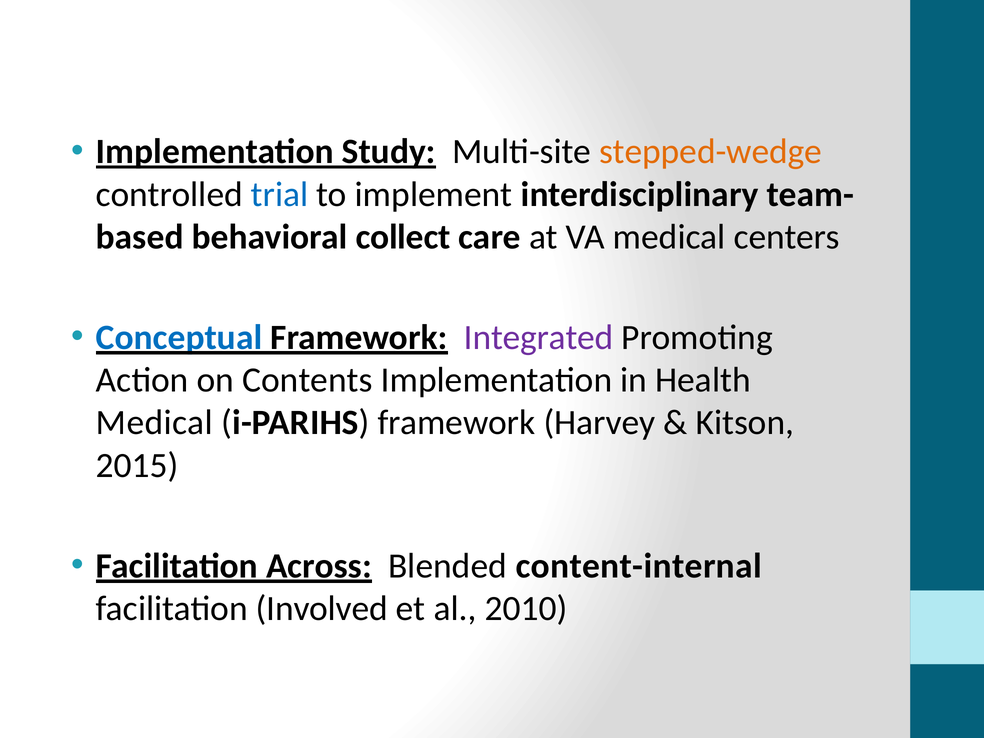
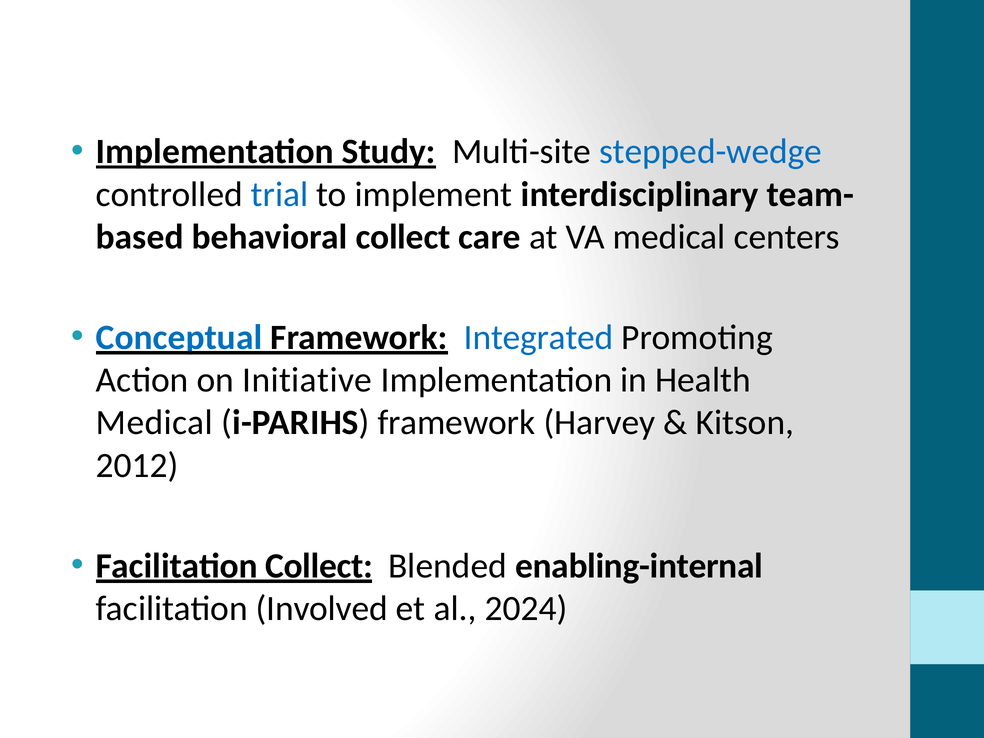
stepped-wedge colour: orange -> blue (711, 152)
Integrated colour: purple -> blue (539, 338)
Contents: Contents -> Initiative (307, 380)
2015: 2015 -> 2012 (137, 465)
Facilitation Across: Across -> Collect (319, 566)
content-internal: content-internal -> enabling-internal (639, 566)
2010: 2010 -> 2024 (526, 609)
